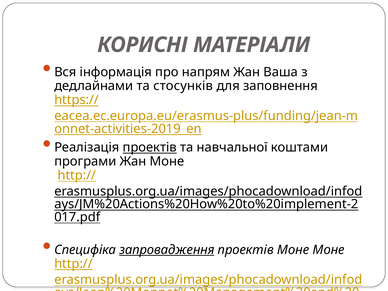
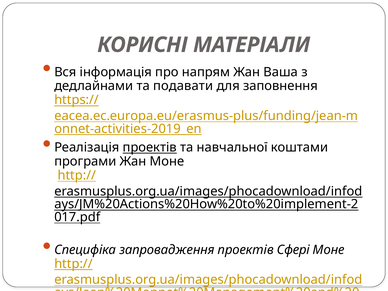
стосунків: стосунків -> подавати (183, 86)
запровадження underline: present -> none (167, 250)
проектів Моне: Моне -> Сфері (293, 250)
